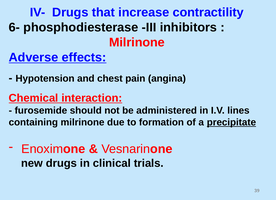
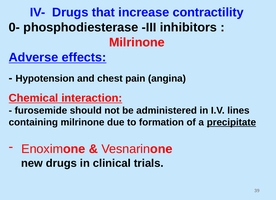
6-: 6- -> 0- (14, 27)
